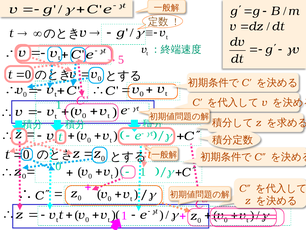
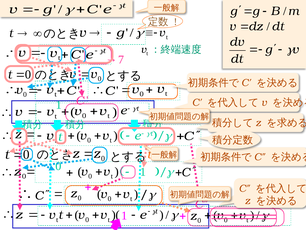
5: 5 -> 7 (121, 60)
